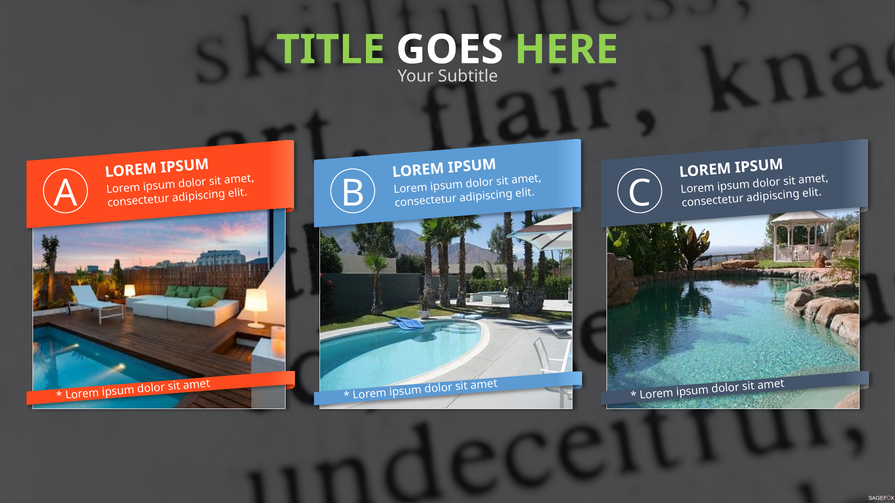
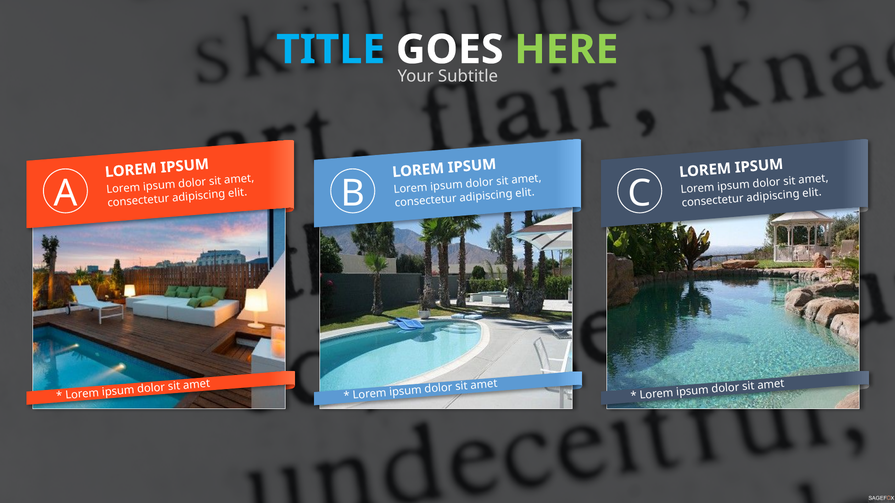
TITLE colour: light green -> light blue (331, 50)
